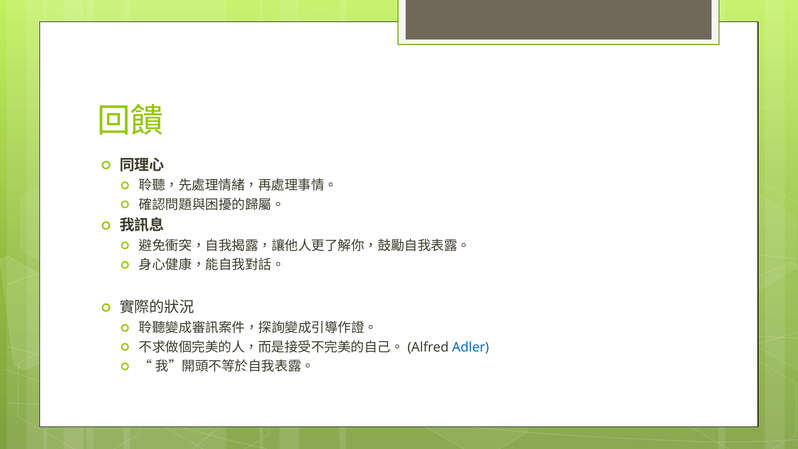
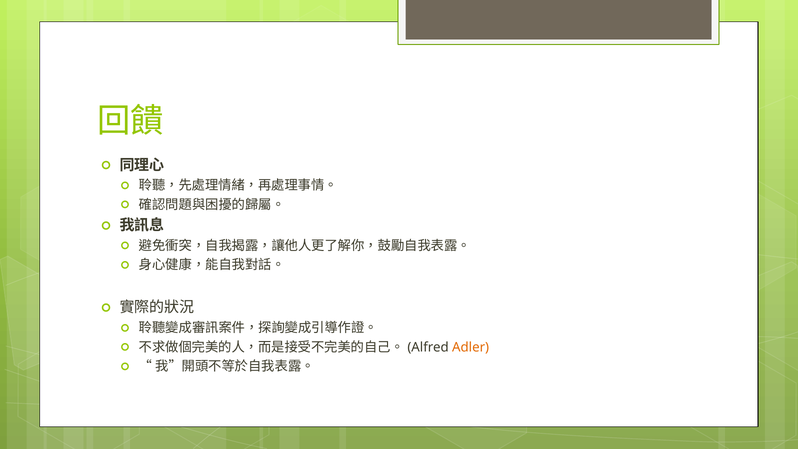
Adler colour: blue -> orange (471, 347)
